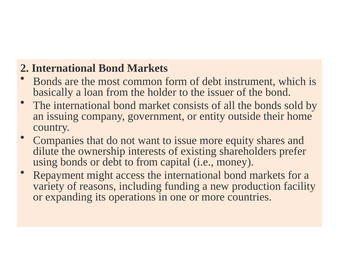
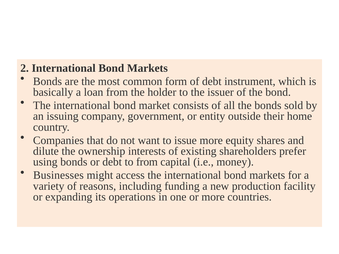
Repayment: Repayment -> Businesses (58, 175)
